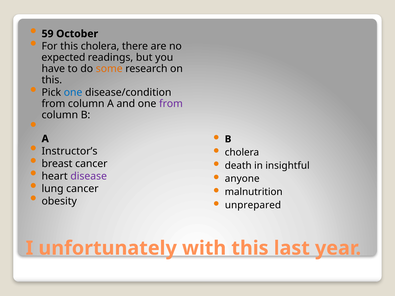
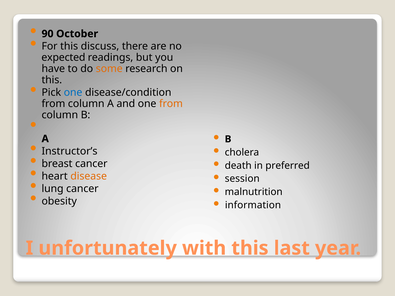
59: 59 -> 90 (48, 34)
this cholera: cholera -> discuss (100, 46)
from colour: purple -> orange (171, 104)
insightful: insightful -> preferred (288, 166)
disease colour: purple -> orange (89, 176)
anyone: anyone -> session (242, 179)
unprepared: unprepared -> information (253, 205)
